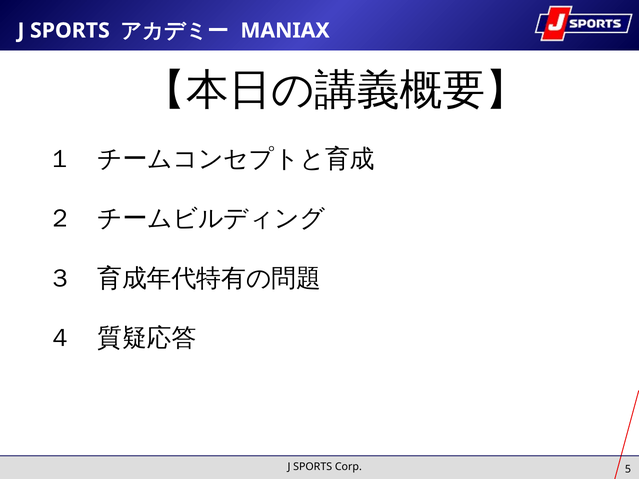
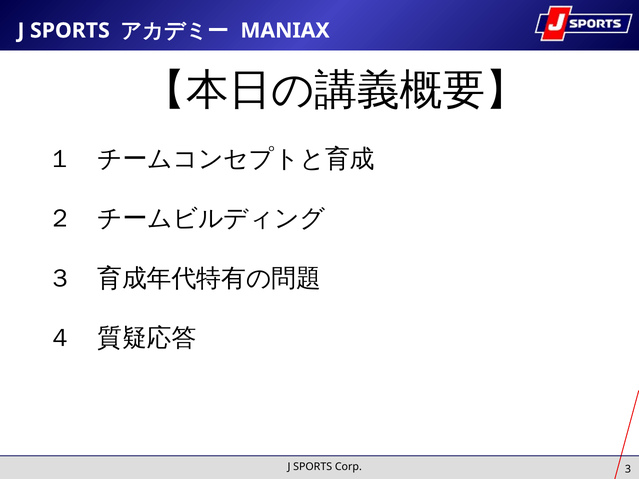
5: 5 -> 3 (628, 469)
